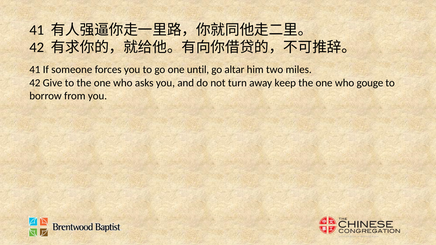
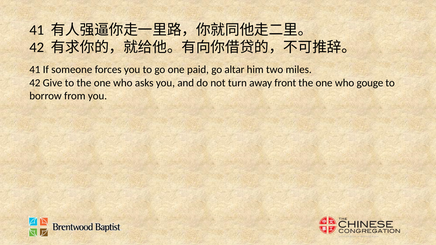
until: until -> paid (198, 70)
keep: keep -> front (285, 83)
